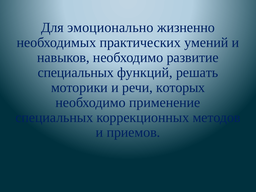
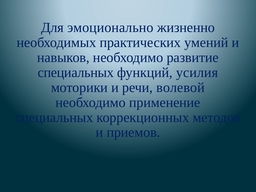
решать: решать -> усилия (197, 72)
которых: которых -> волевой (180, 87)
